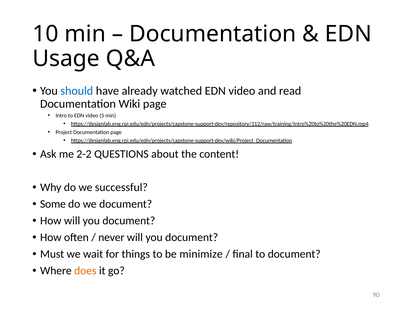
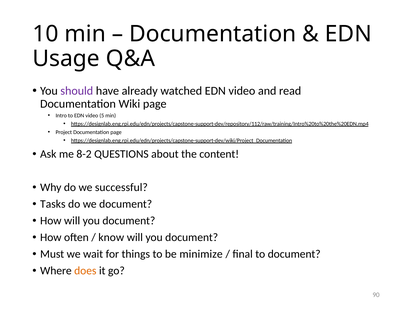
should colour: blue -> purple (77, 91)
2-2: 2-2 -> 8-2 (84, 154)
Some: Some -> Tasks (53, 204)
never: never -> know (111, 237)
